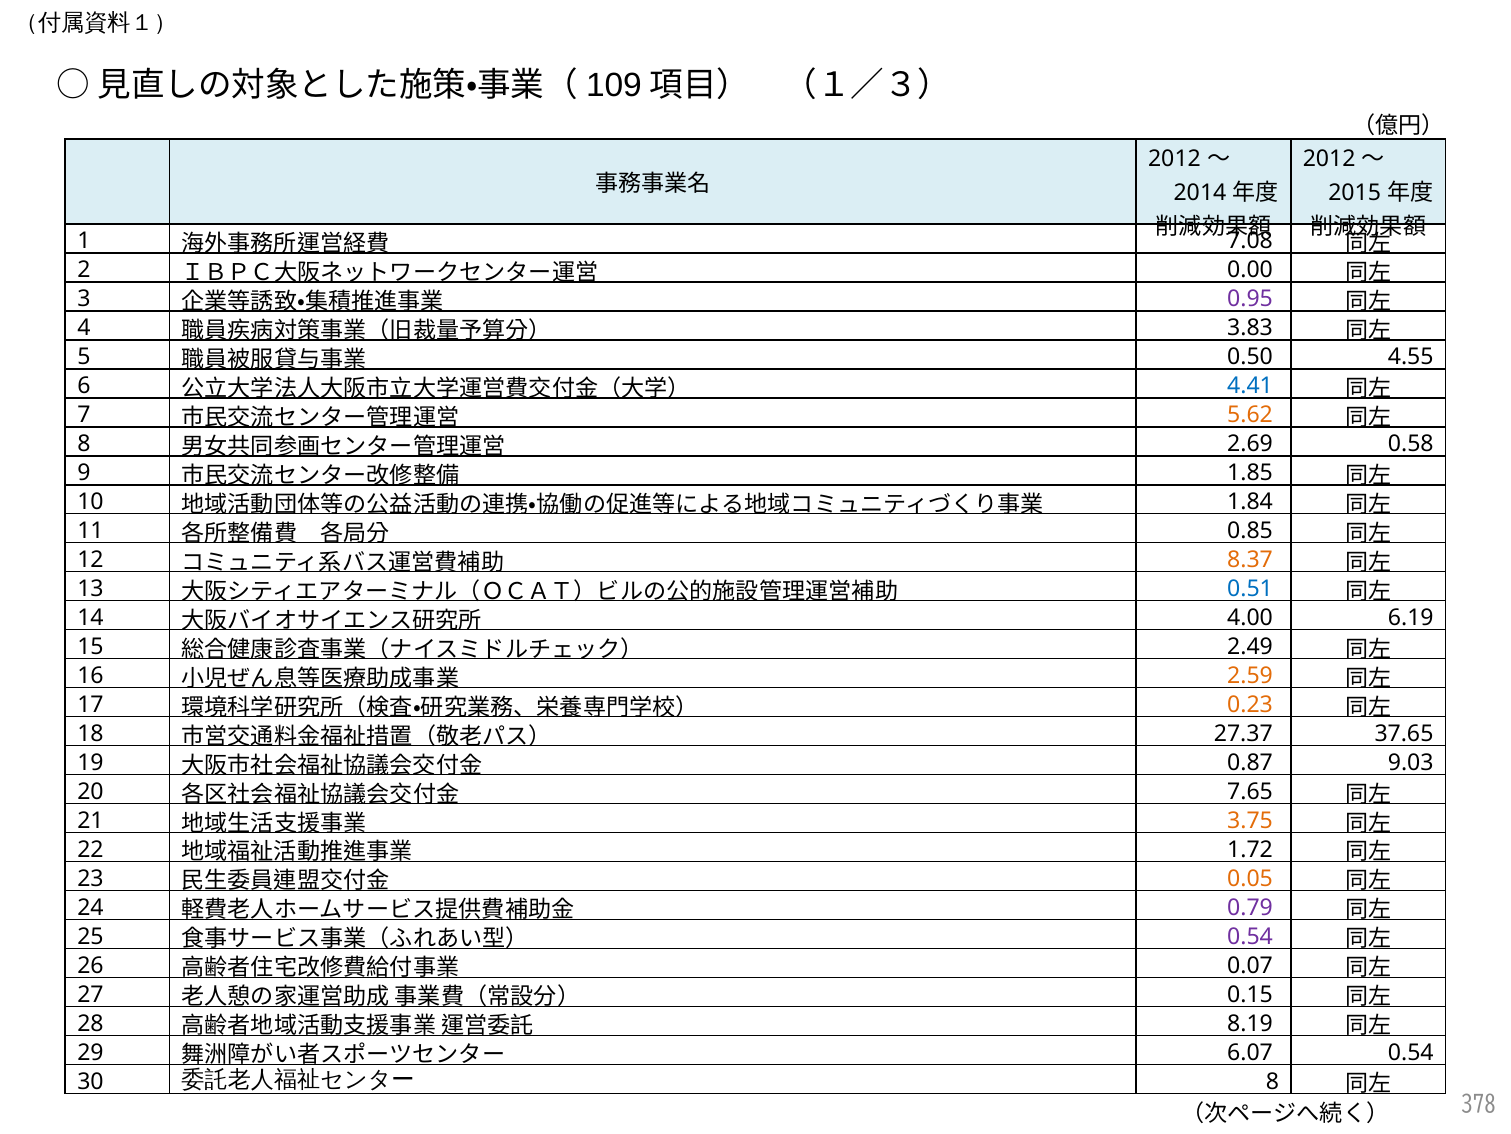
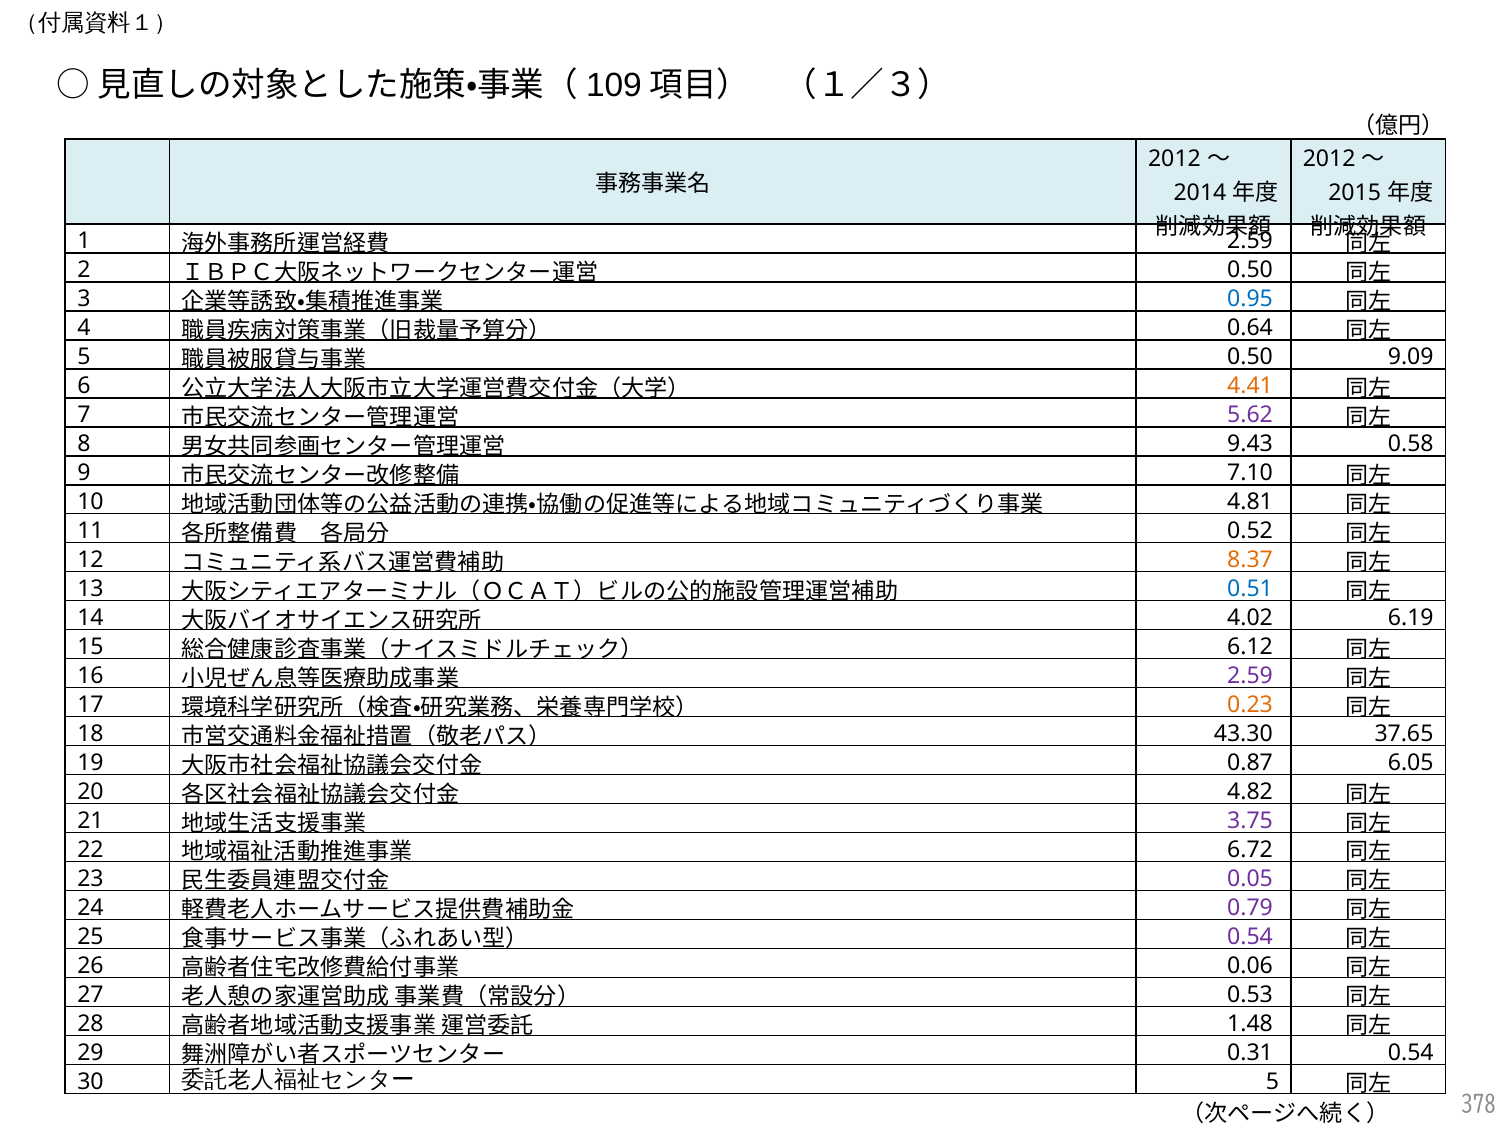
7.08: 7.08 -> 2.59 (1250, 241)
0.00: 0.00 -> 0.50 (1250, 270)
0.95 colour: purple -> blue (1250, 299)
3.83: 3.83 -> 0.64 (1250, 328)
4.55: 4.55 -> 9.09 (1411, 357)
4.41 colour: blue -> orange (1250, 386)
5.62 colour: orange -> purple (1250, 415)
2.69: 2.69 -> 9.43 (1250, 444)
1.85: 1.85 -> 7.10 (1250, 473)
1.84: 1.84 -> 4.81 (1250, 502)
0.85: 0.85 -> 0.52 (1250, 531)
4.00: 4.00 -> 4.02 (1250, 618)
2.49: 2.49 -> 6.12 (1250, 647)
2.59 colour: orange -> purple (1250, 676)
27.37: 27.37 -> 43.30 (1243, 734)
9.03: 9.03 -> 6.05 (1411, 763)
7.65: 7.65 -> 4.82 (1250, 792)
3.75 colour: orange -> purple (1250, 821)
1.72: 1.72 -> 6.72 (1250, 850)
0.05 colour: orange -> purple (1250, 879)
0.07: 0.07 -> 0.06 (1250, 965)
0.15: 0.15 -> 0.53 (1250, 994)
8.19: 8.19 -> 1.48 (1250, 1023)
6.07: 6.07 -> 0.31 (1250, 1052)
8: 8 -> 5 (1273, 1081)
